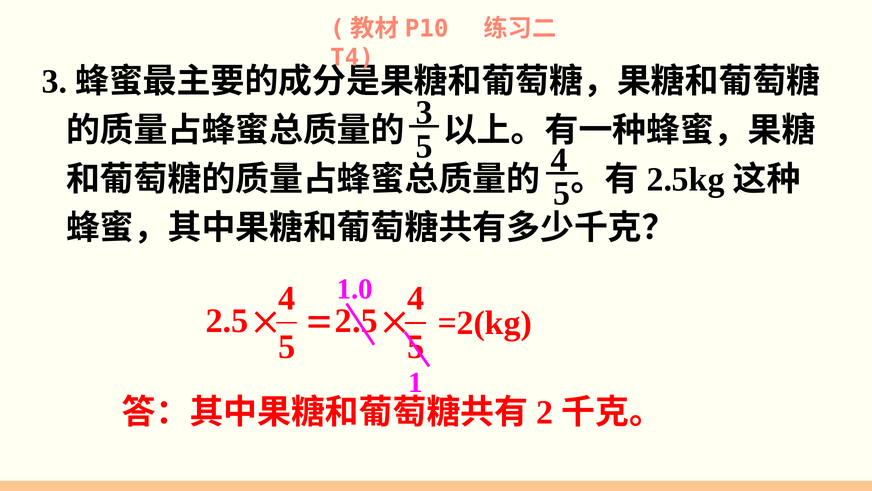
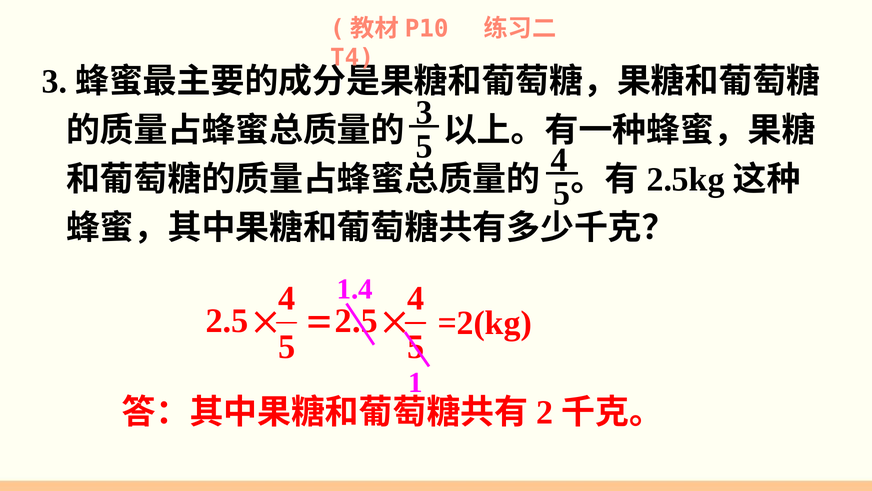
1.0: 1.0 -> 1.4 (355, 289)
